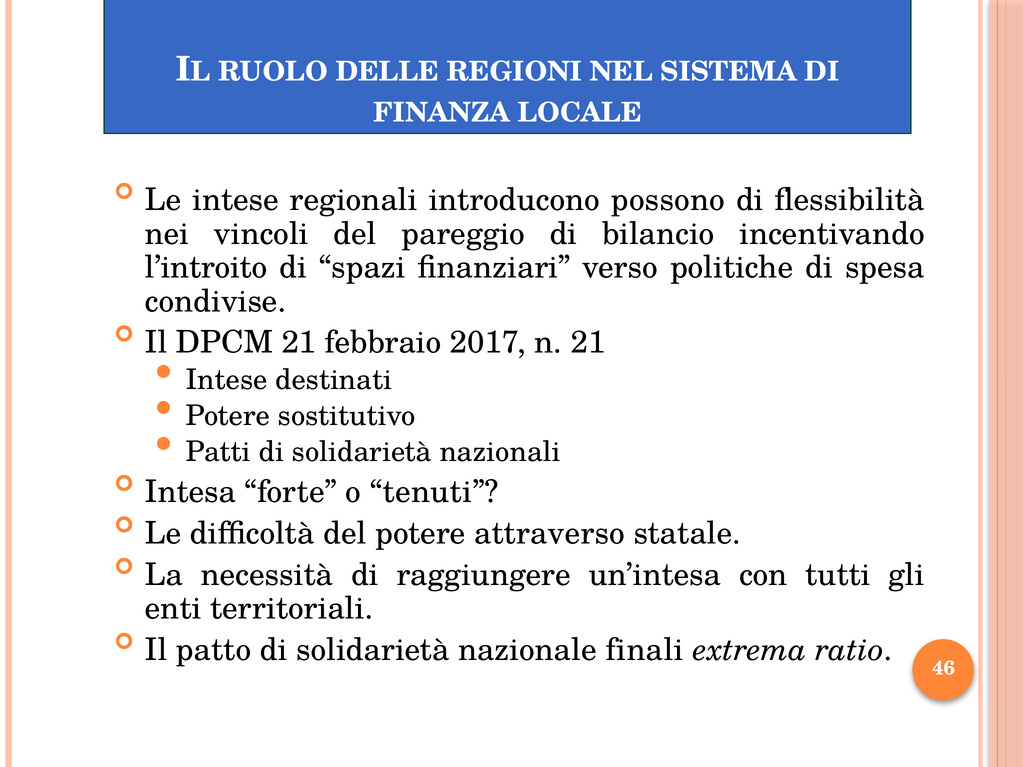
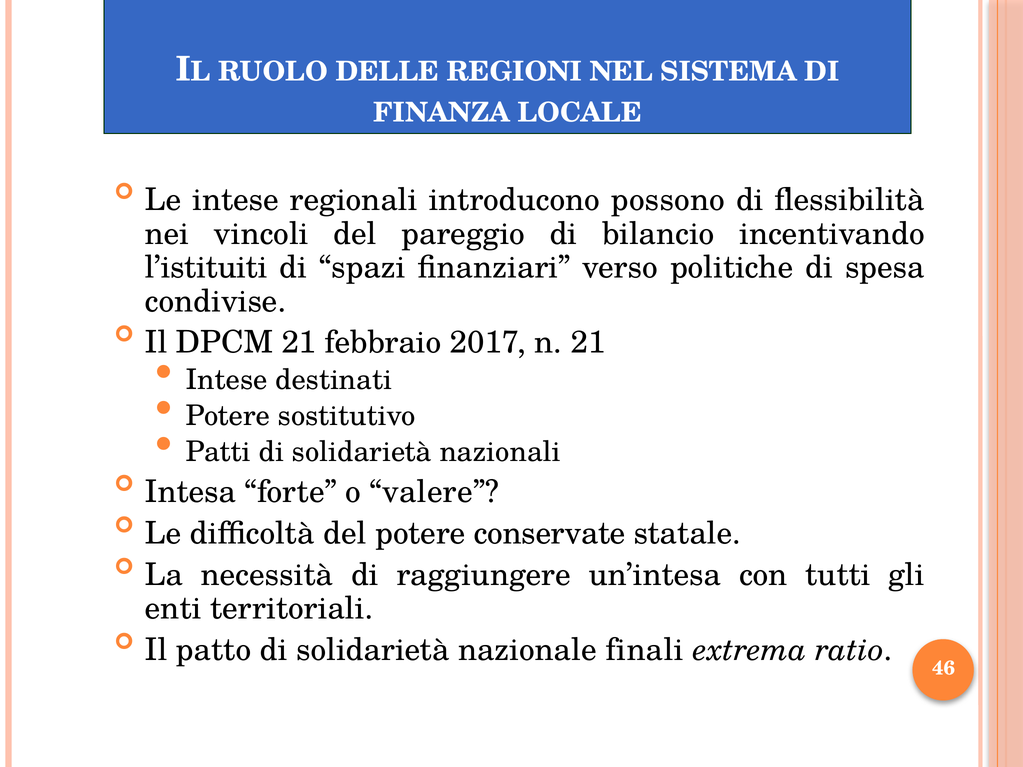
l’introito: l’introito -> l’istituiti (206, 268)
tenuti: tenuti -> valere (435, 492)
attraverso: attraverso -> conservate (550, 534)
